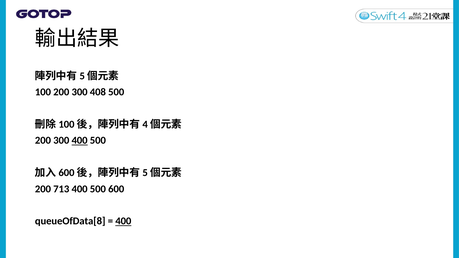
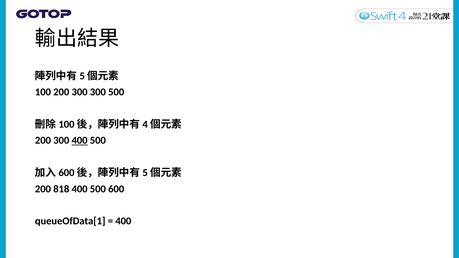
300 408: 408 -> 300 (98, 92)
713: 713 -> 818 (61, 189)
queueOfData[8: queueOfData[8 -> queueOfData[1 (70, 221)
400 underline: present -> none (123, 221)
